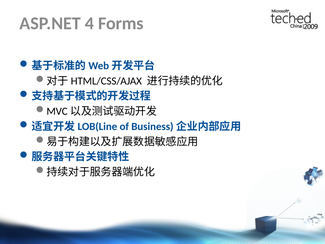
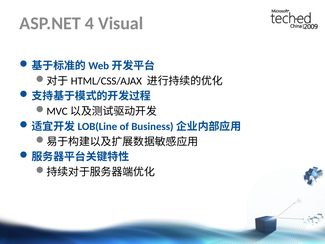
Forms: Forms -> Visual (121, 23)
